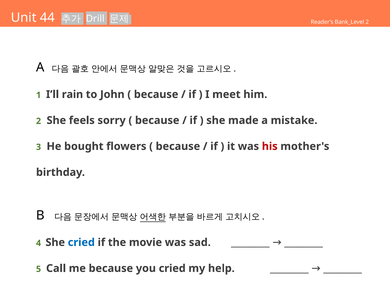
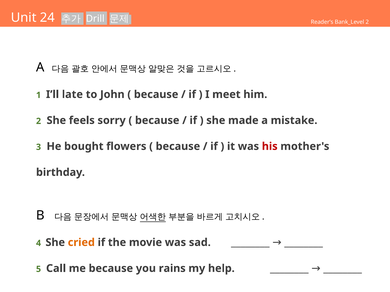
44: 44 -> 24 (47, 18)
rain: rain -> late (72, 95)
cried colour: blue -> orange (81, 243)
you cried: cried -> rains (172, 269)
